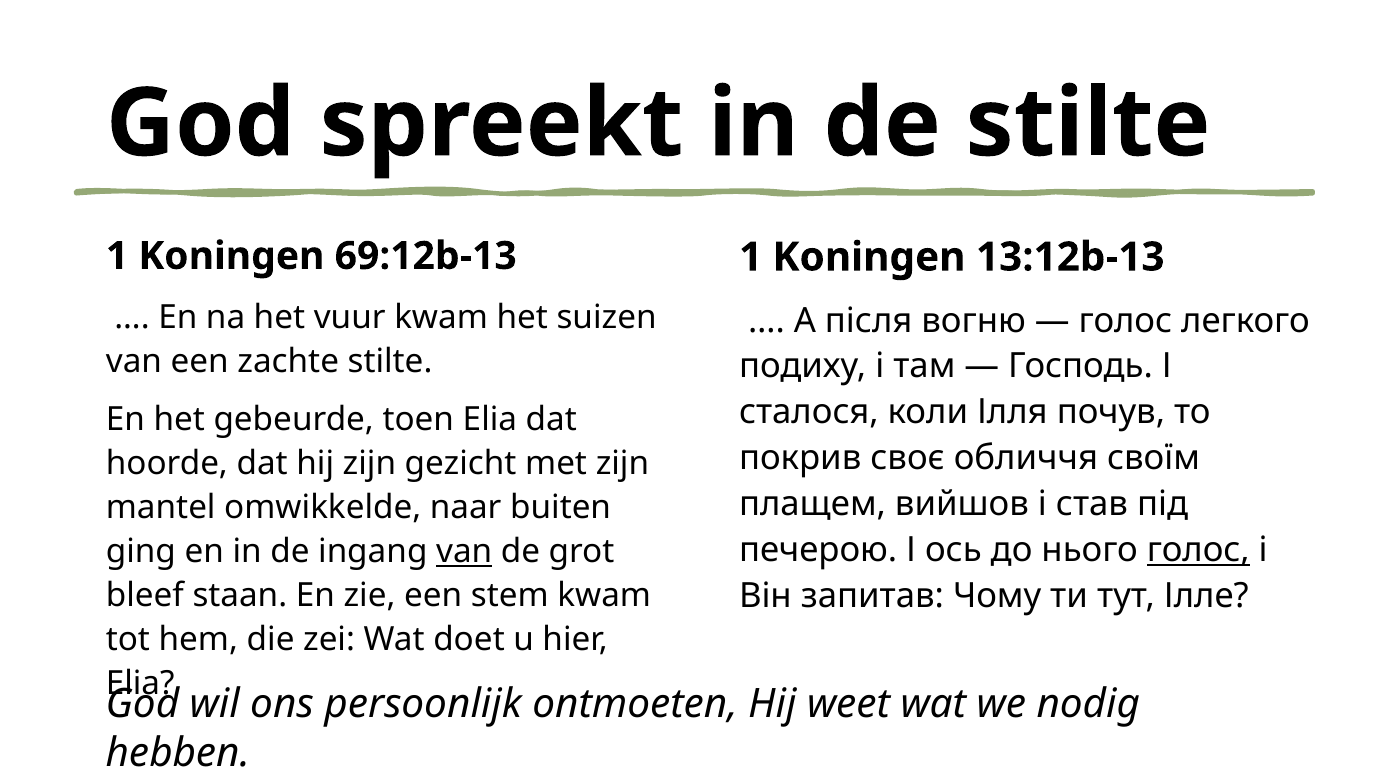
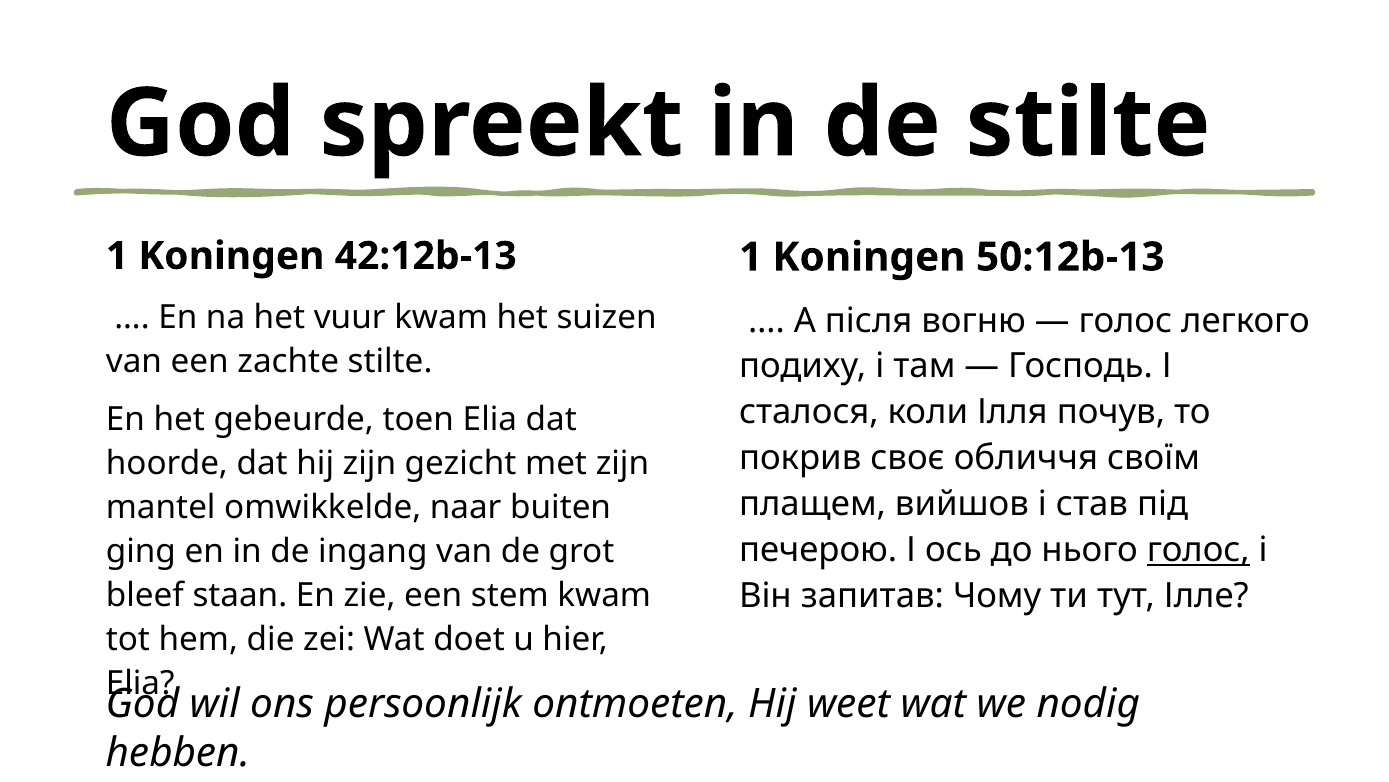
69:12b-13: 69:12b-13 -> 42:12b-13 (426, 256)
13:12b-13: 13:12b-13 -> 50:12b-13 (1070, 257)
van underline: present -> none (464, 551)
